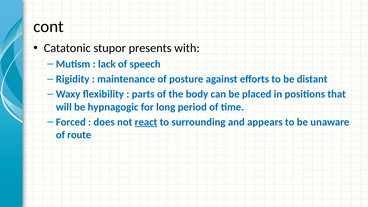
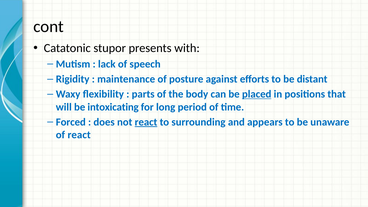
placed underline: none -> present (257, 94)
hypnagogic: hypnagogic -> intoxicating (113, 107)
of route: route -> react (79, 135)
